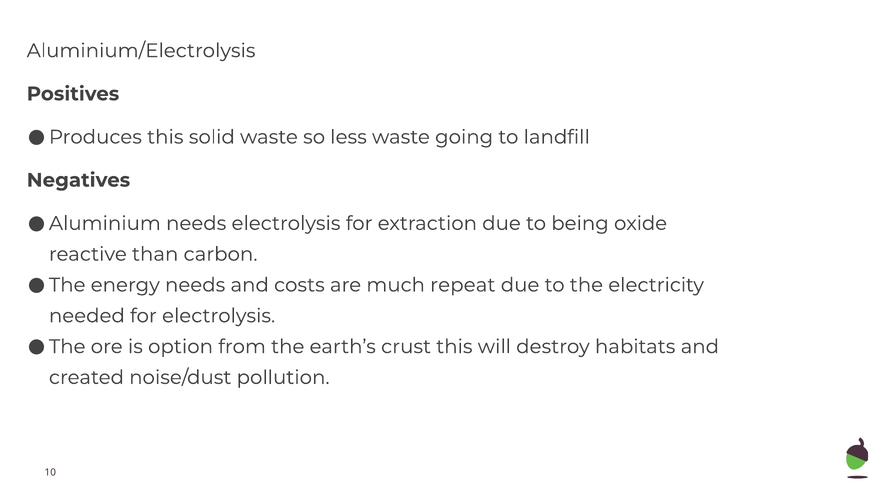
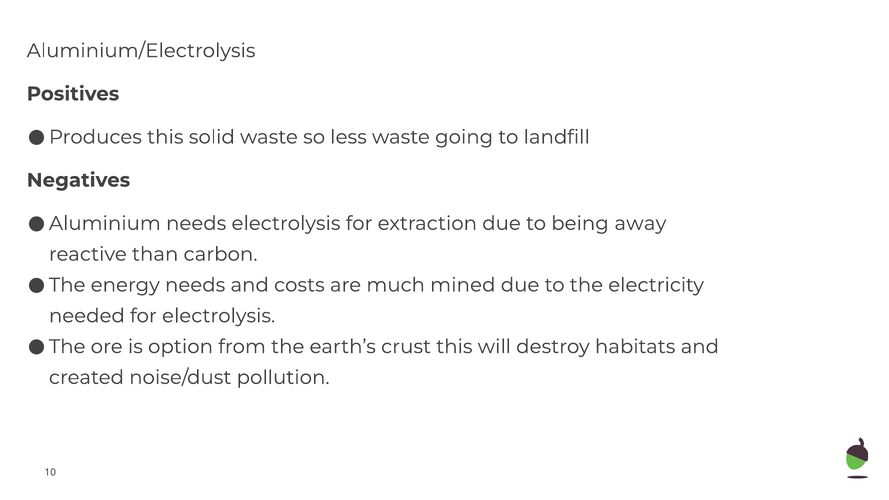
oxide: oxide -> away (640, 223)
repeat: repeat -> mined (463, 285)
